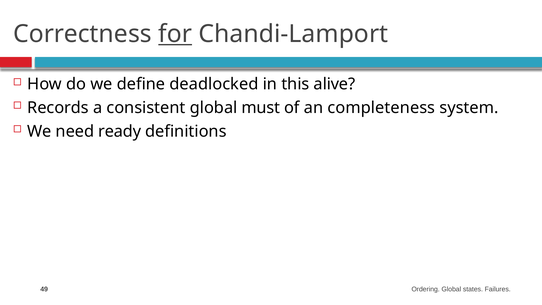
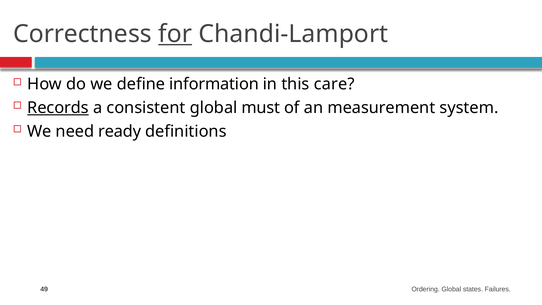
deadlocked: deadlocked -> information (214, 84)
alive: alive -> care (334, 84)
Records underline: none -> present (58, 108)
completeness: completeness -> measurement (381, 108)
